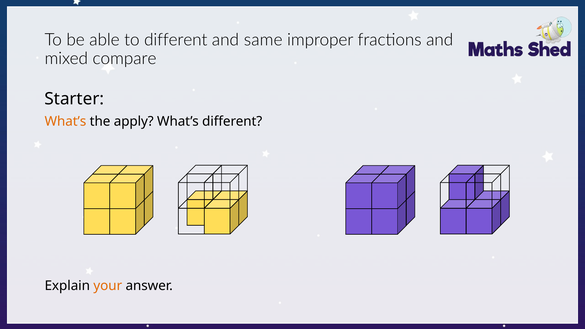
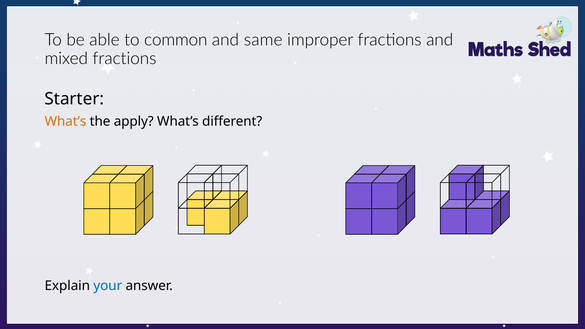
to different: different -> common (176, 40)
mixed compare: compare -> fractions (124, 58)
your colour: orange -> blue (108, 286)
